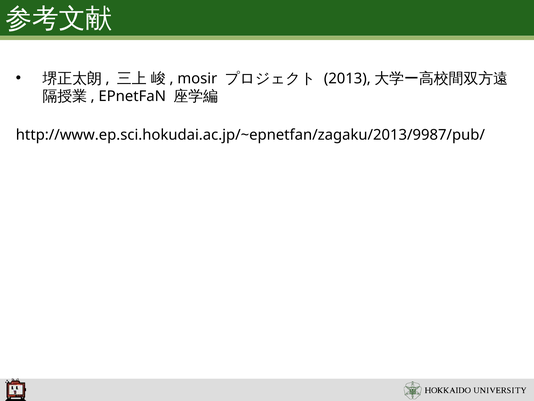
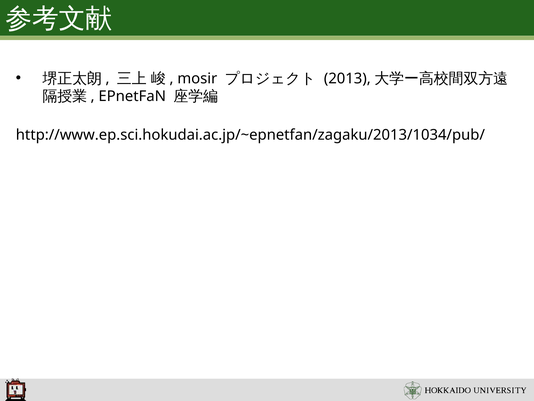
http://www.ep.sci.hokudai.ac.jp/~epnetfan/zagaku/2013/9987/pub/: http://www.ep.sci.hokudai.ac.jp/~epnetfan/zagaku/2013/9987/pub/ -> http://www.ep.sci.hokudai.ac.jp/~epnetfan/zagaku/2013/1034/pub/ (250, 135)
